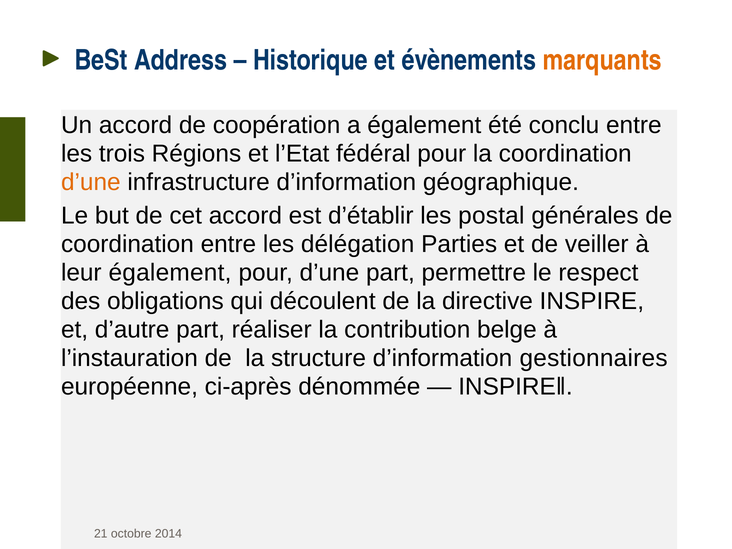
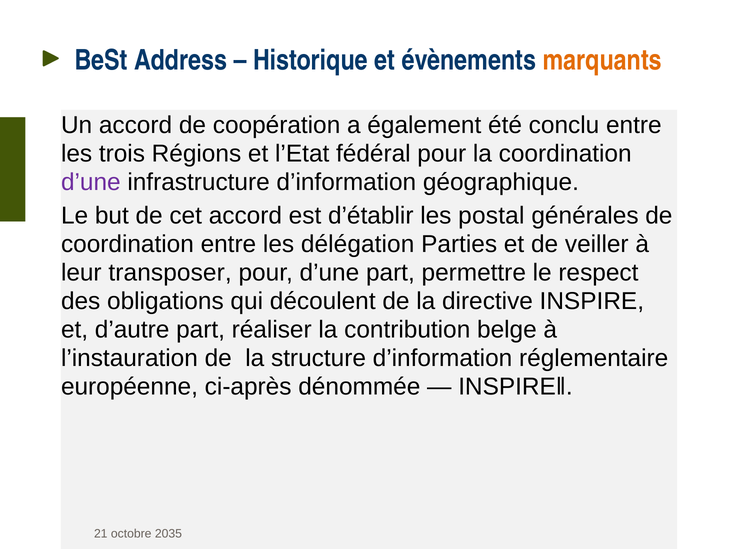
d’une colour: orange -> purple (91, 182)
leur également: également -> transposer (170, 273)
gestionnaires: gestionnaires -> réglementaire (594, 358)
2014: 2014 -> 2035 (168, 534)
